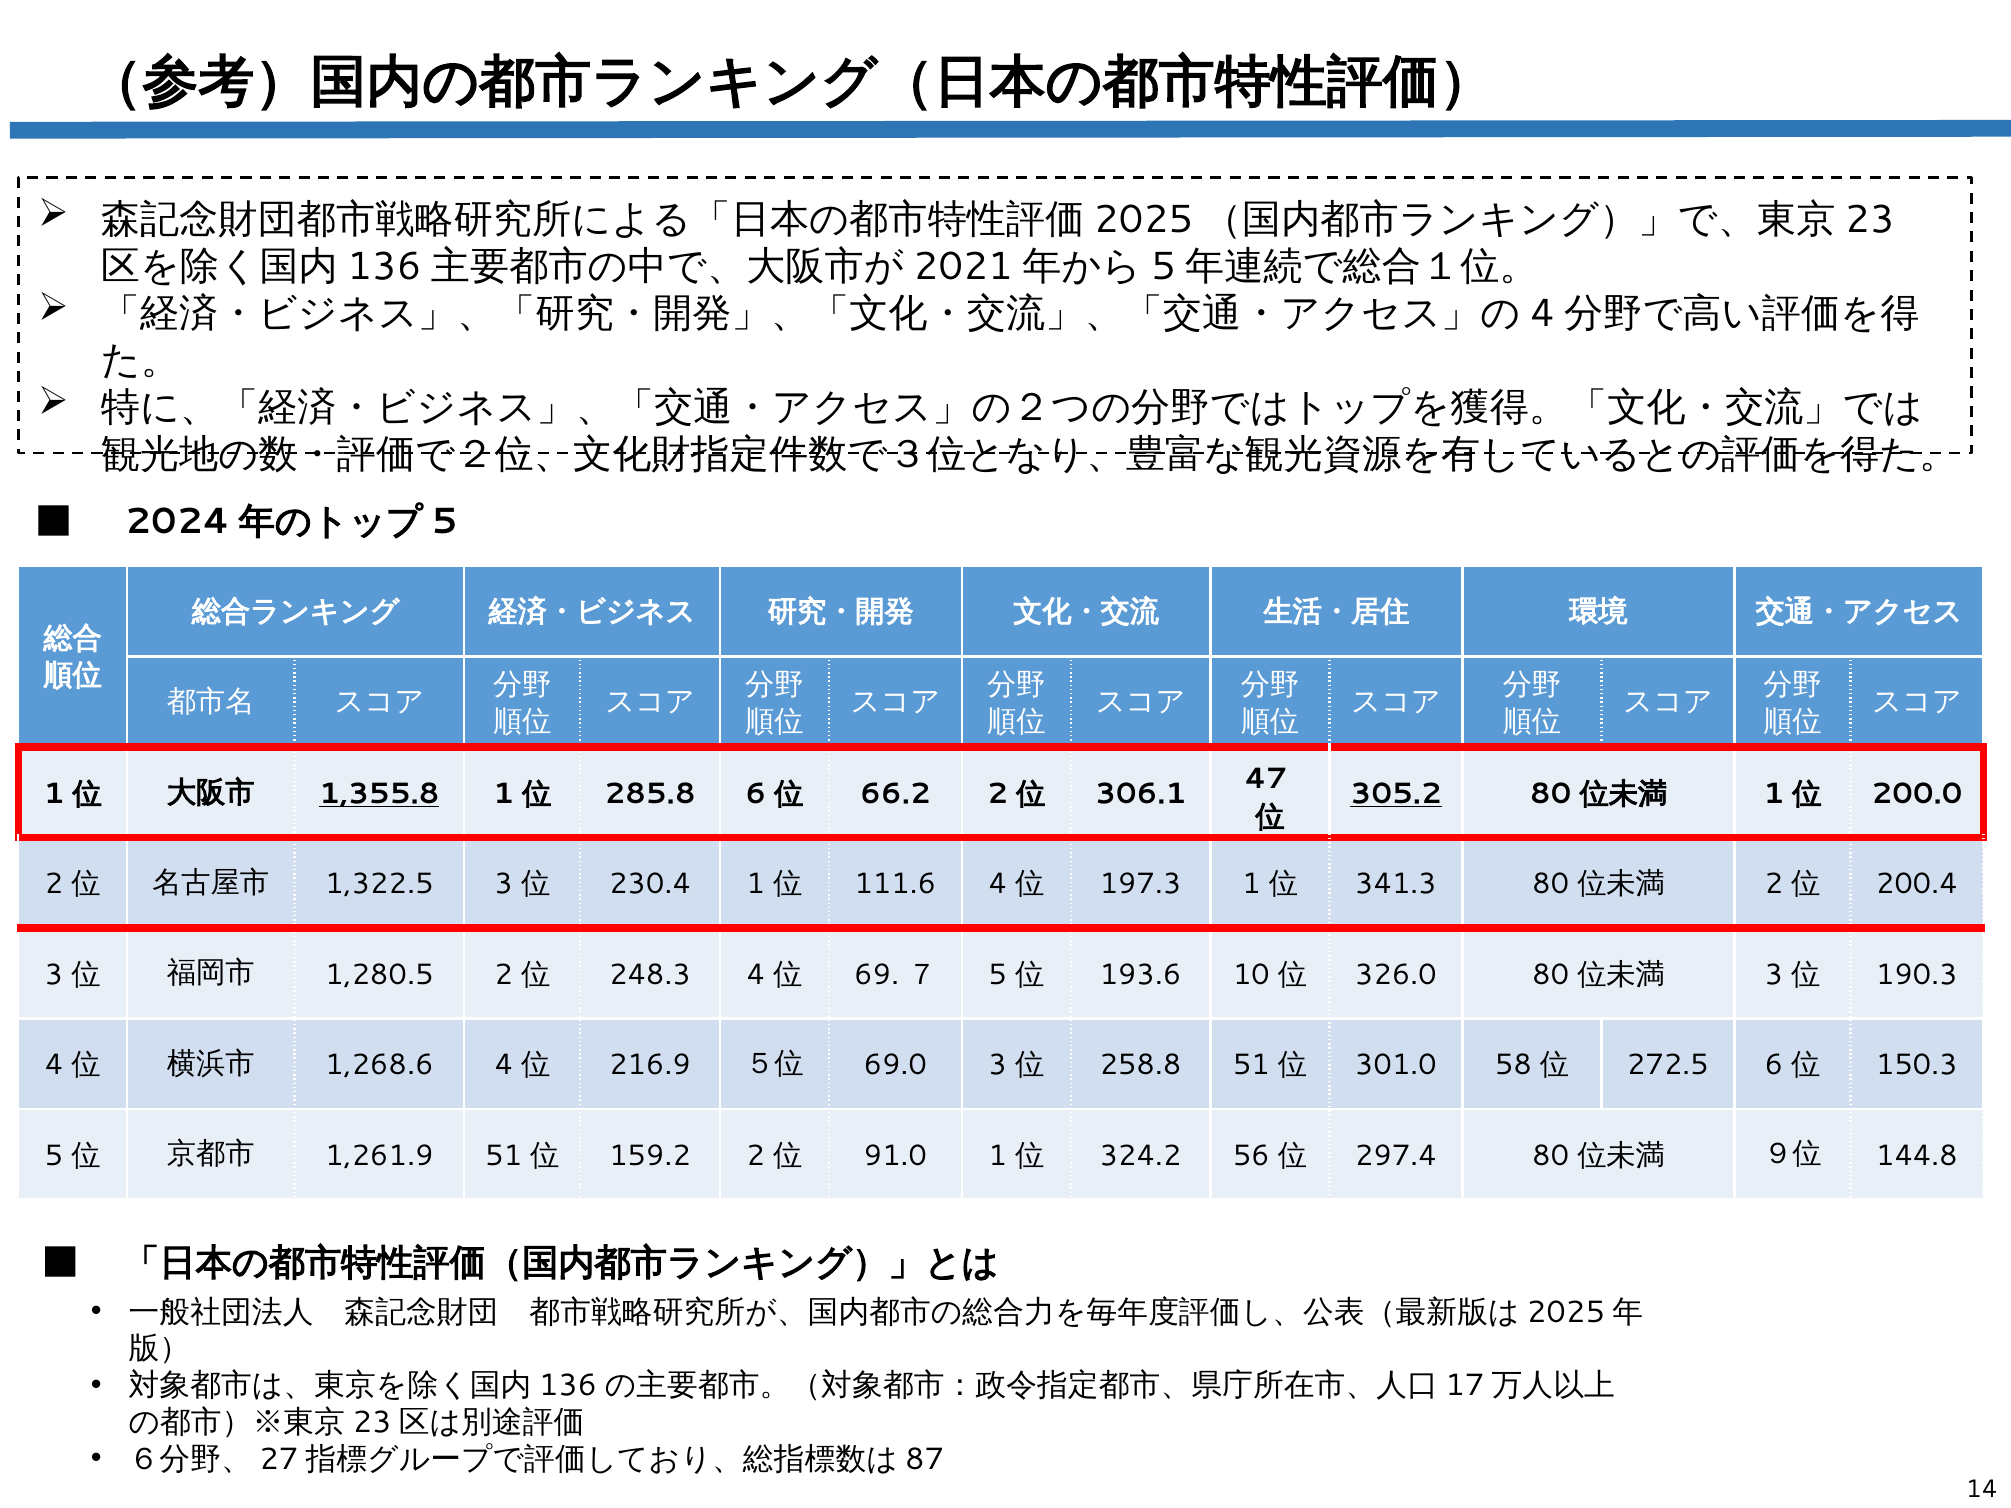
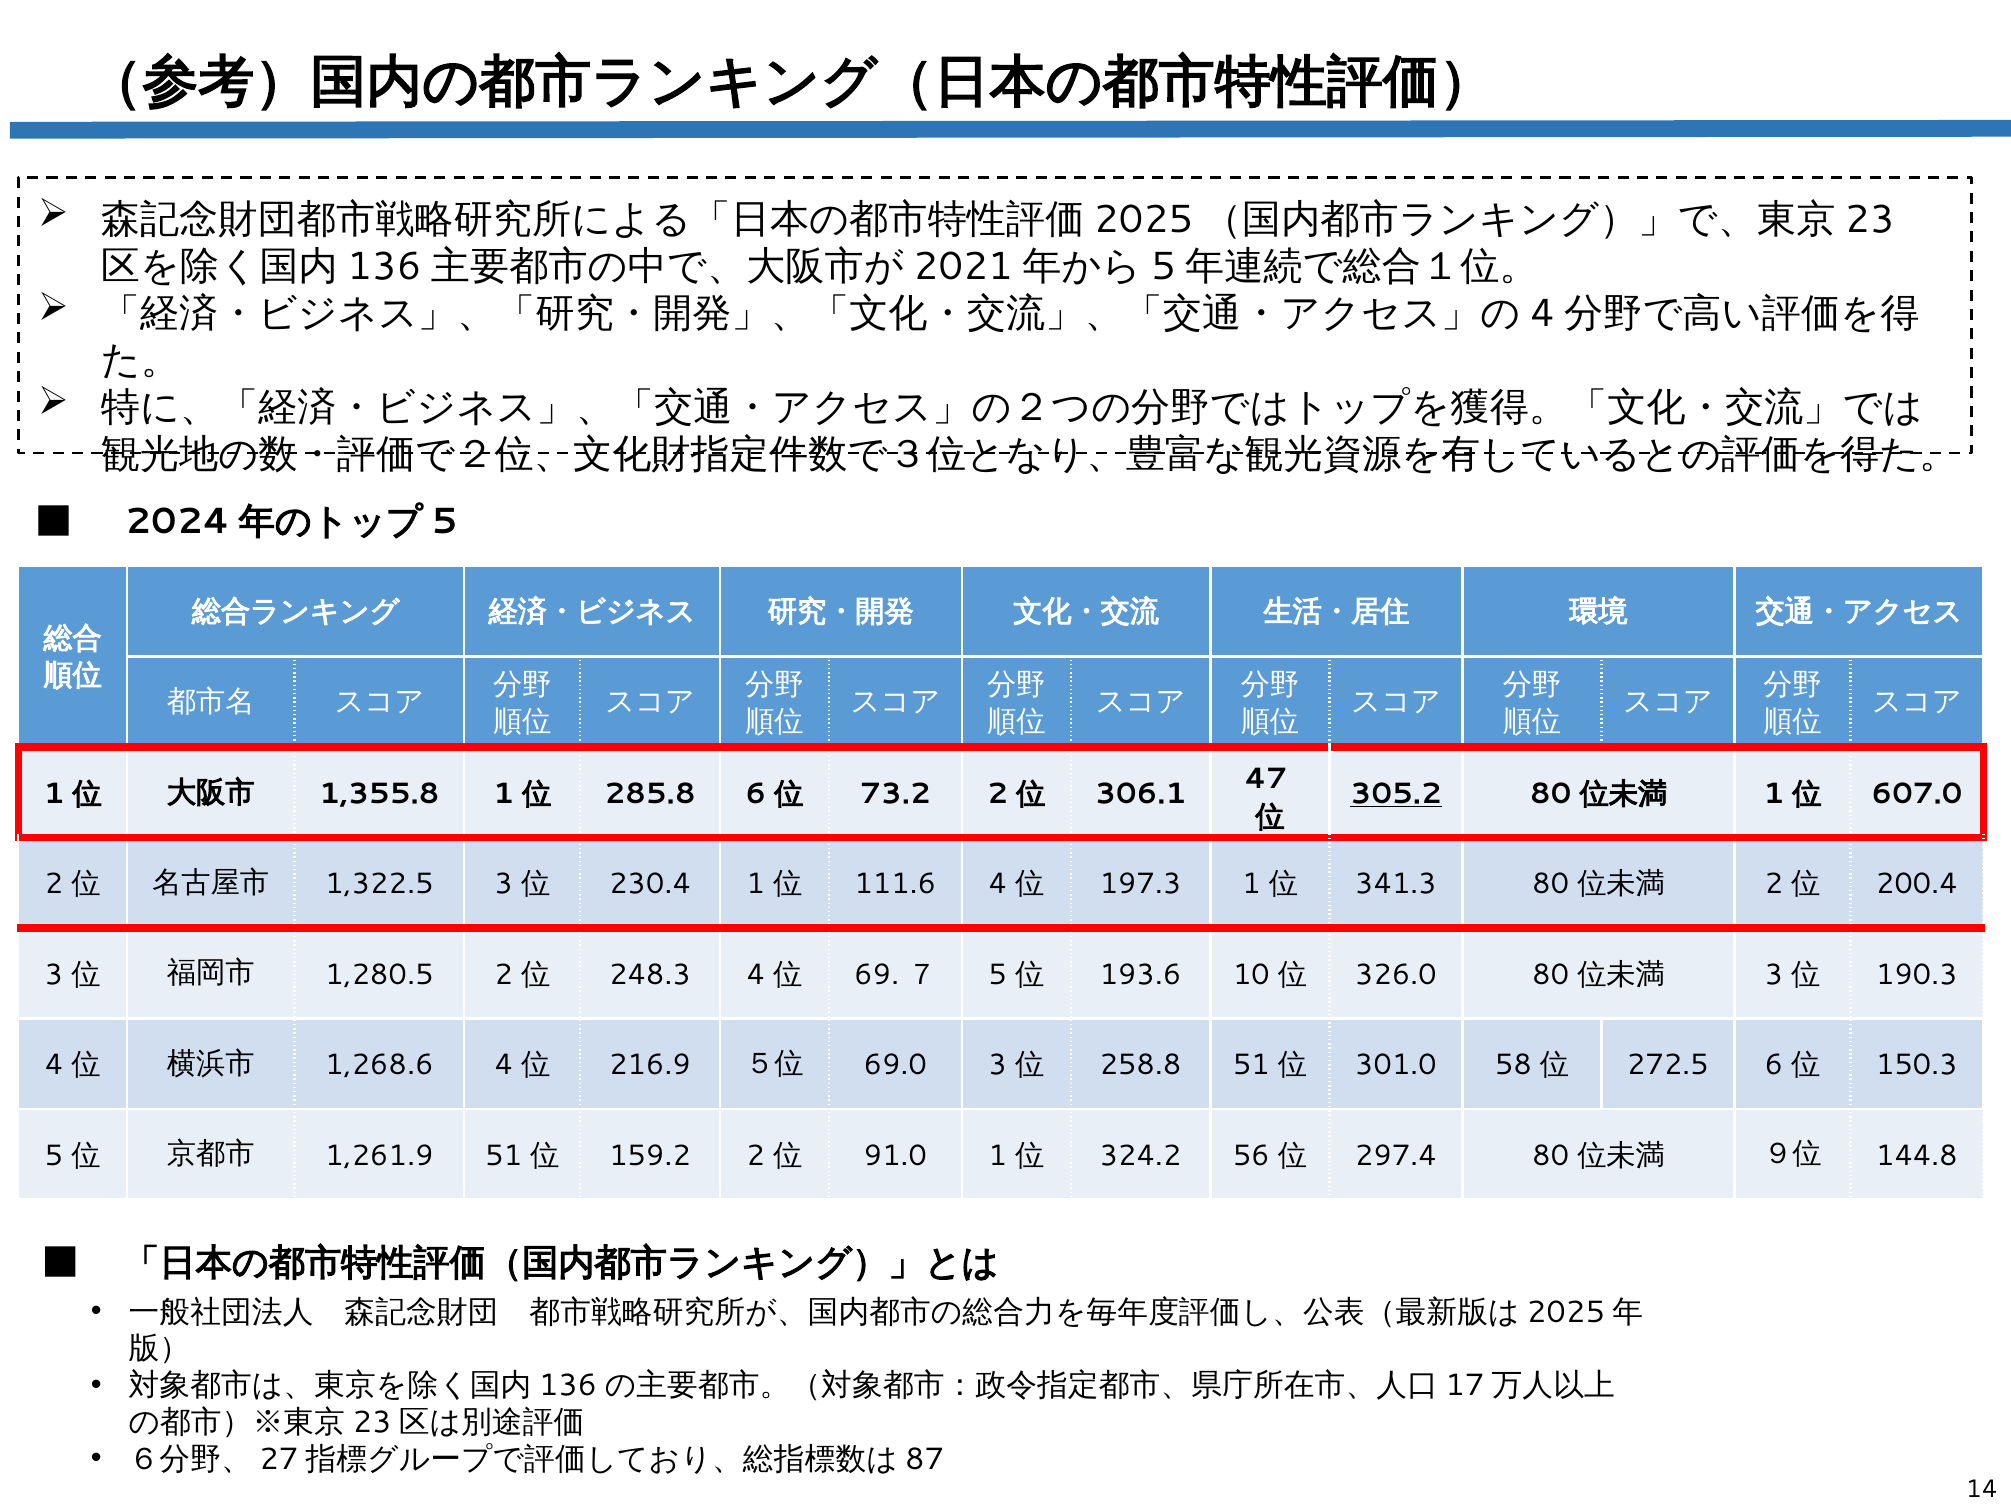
1,355.8 underline: present -> none (379, 794)
66.2: 66.2 -> 73.2 (895, 794)
200.0: 200.0 -> 607.0 (1917, 794)
